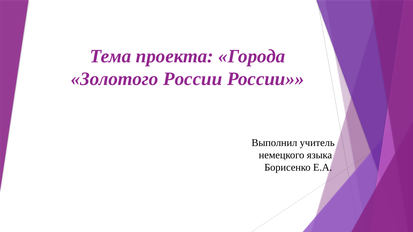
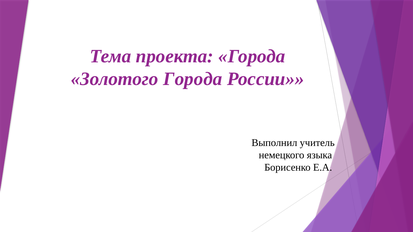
Золотого России: России -> Города (193, 79)
